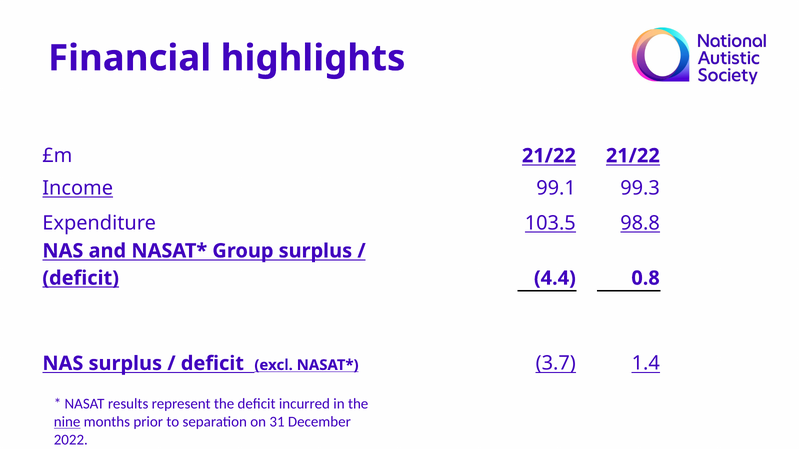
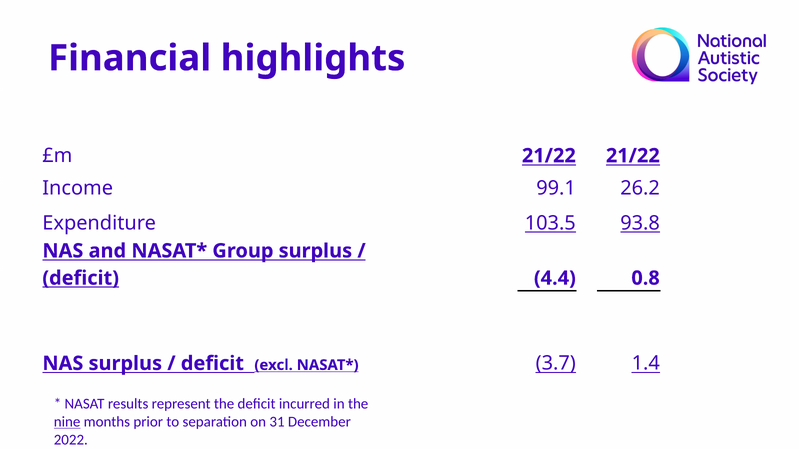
Income underline: present -> none (78, 189)
99.3: 99.3 -> 26.2 (640, 189)
98.8: 98.8 -> 93.8 (640, 223)
